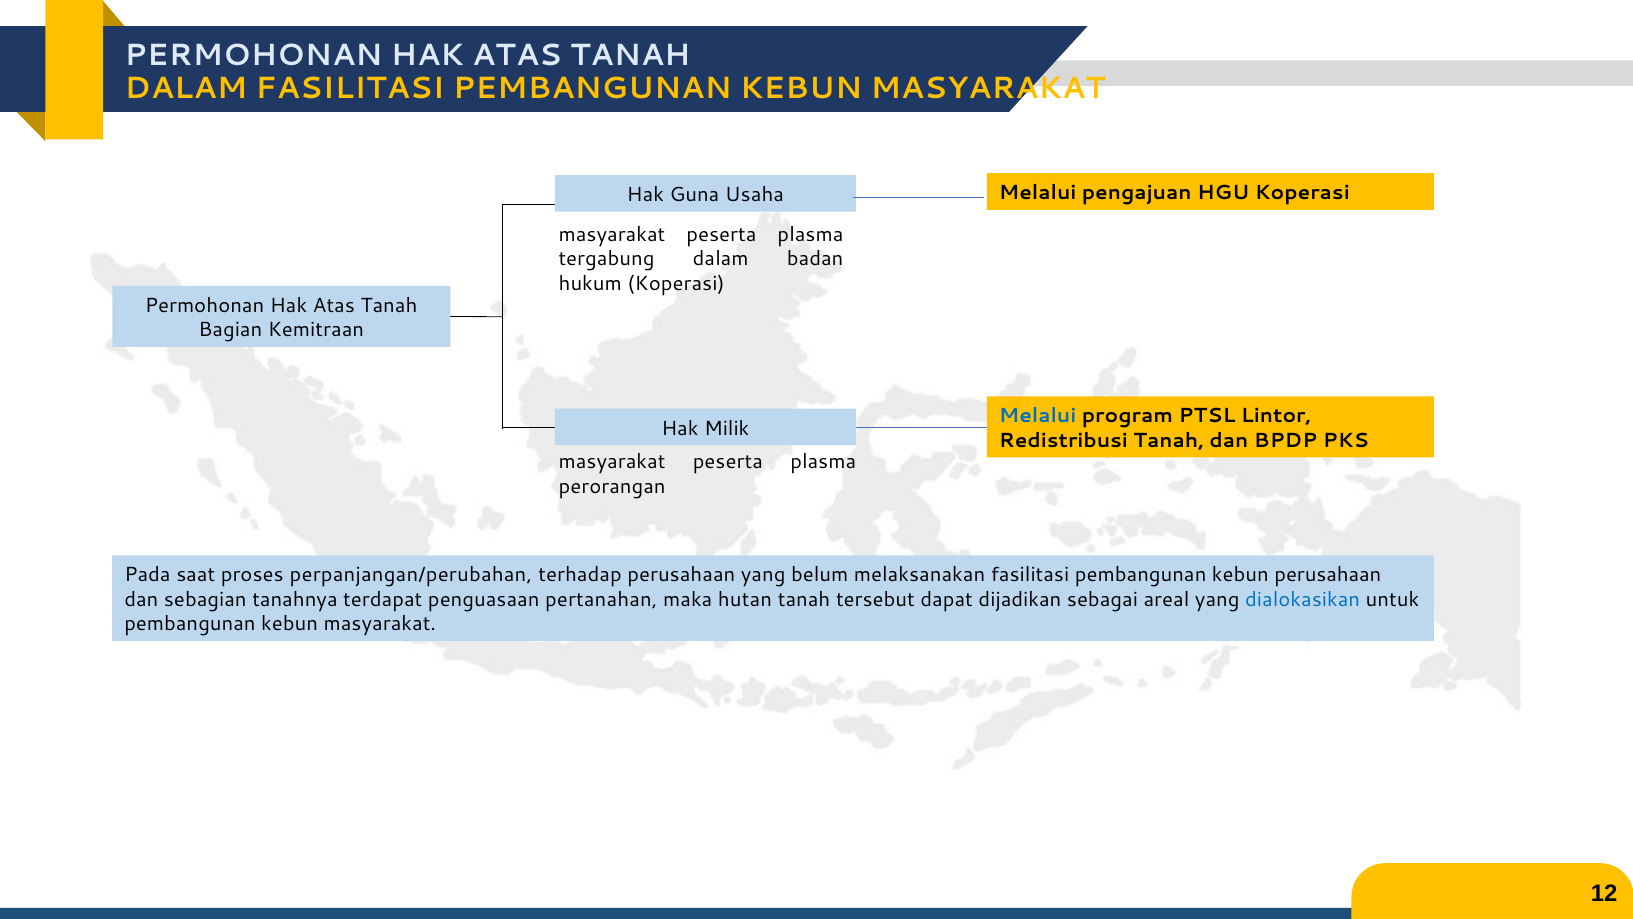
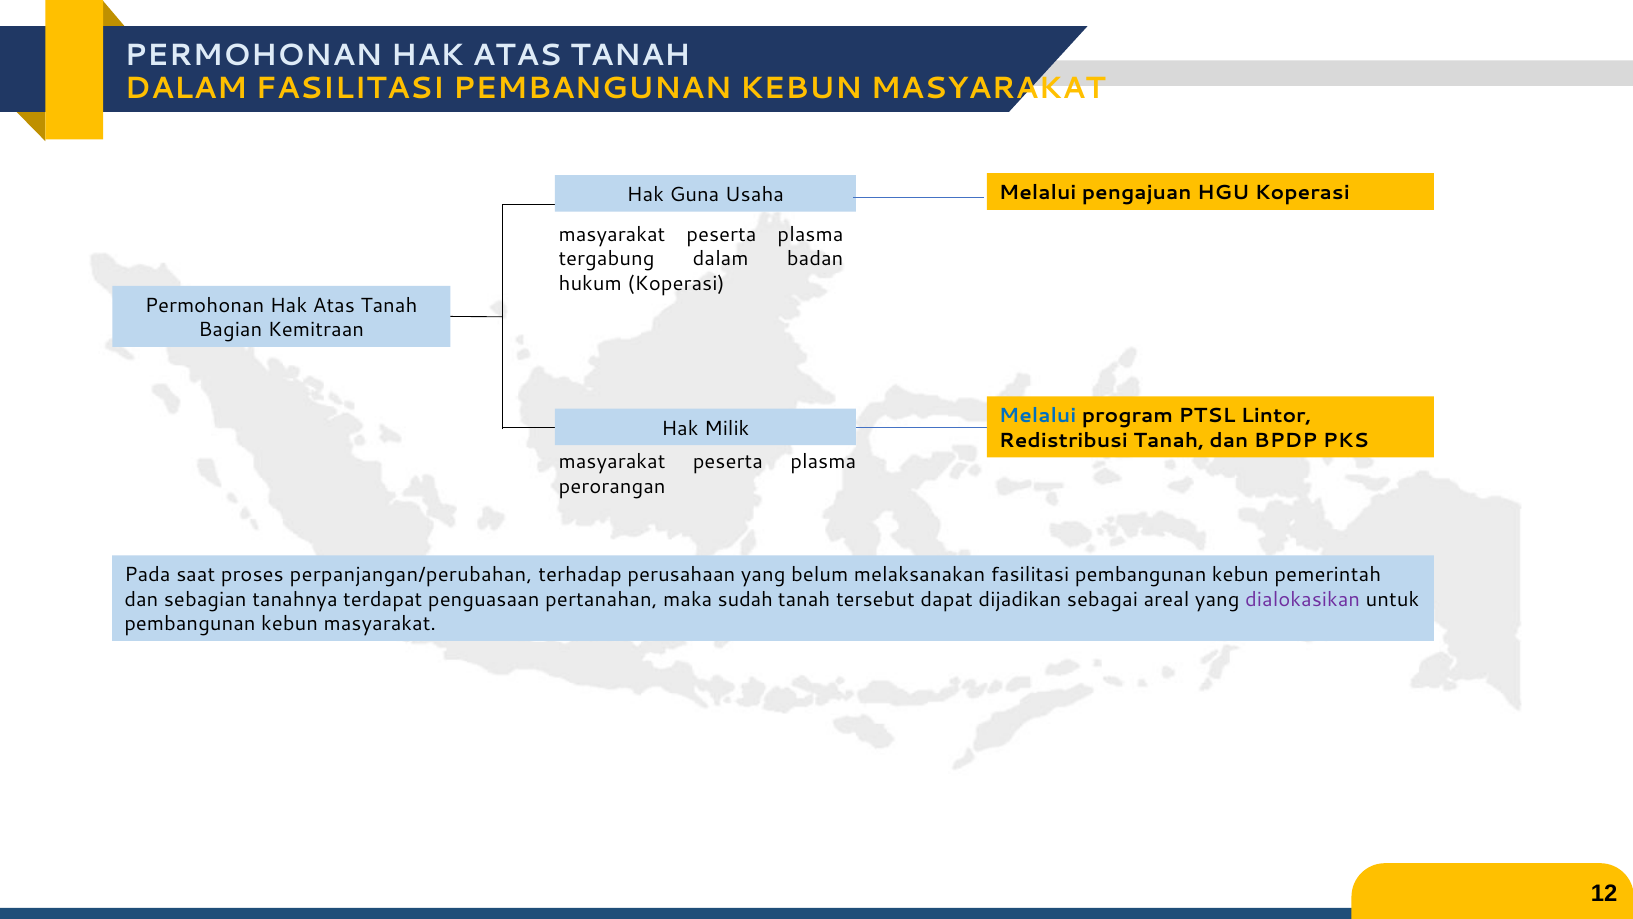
kebun perusahaan: perusahaan -> pemerintah (1328, 575)
hutan: hutan -> sudah (745, 599)
dialokasikan colour: blue -> purple (1303, 599)
